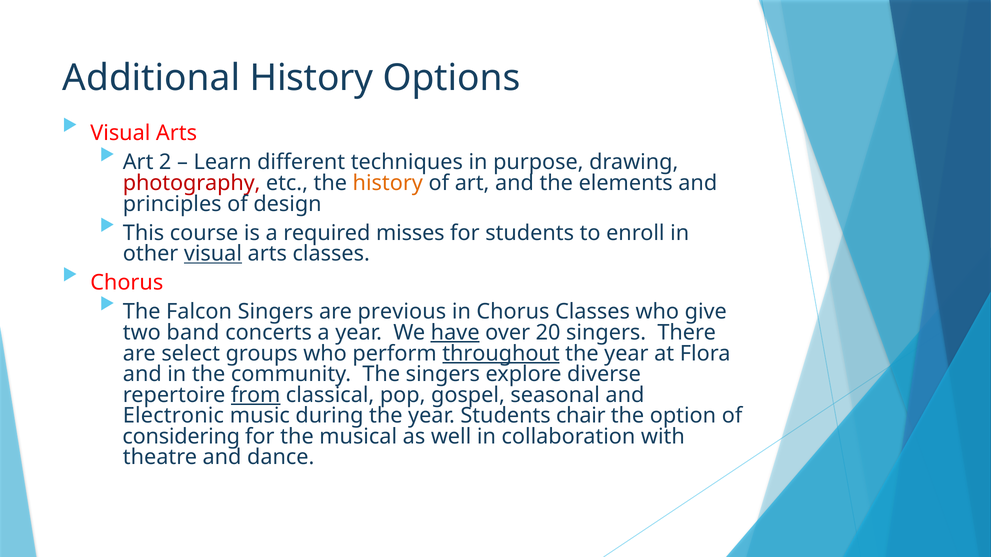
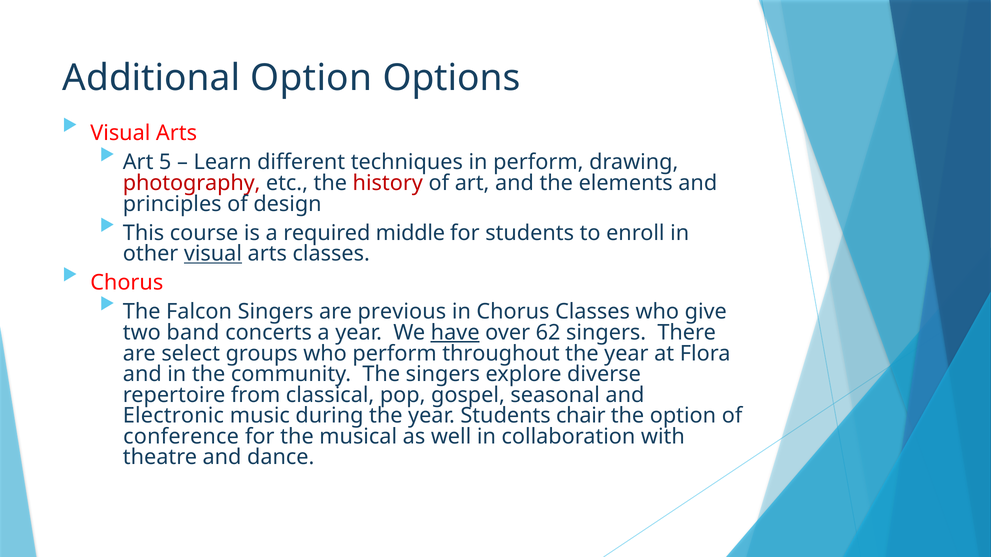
Additional History: History -> Option (311, 78)
2: 2 -> 5 (165, 162)
in purpose: purpose -> perform (538, 162)
history colour: orange -> red (388, 183)
misses: misses -> middle (410, 233)
20: 20 -> 62 (548, 333)
throughout underline: present -> none (501, 354)
from underline: present -> none (256, 395)
considering: considering -> conference (181, 437)
